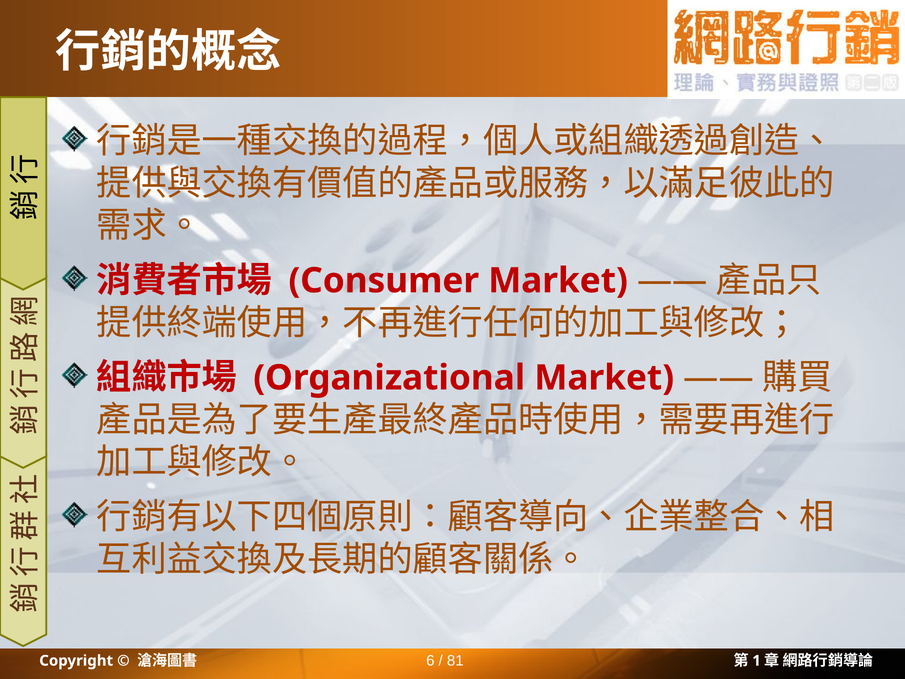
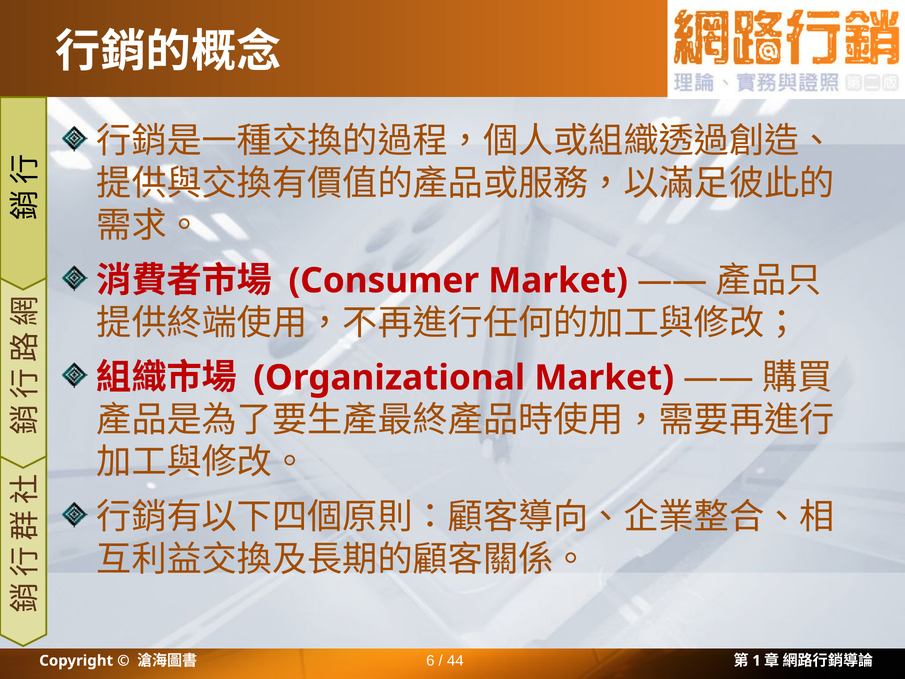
81: 81 -> 44 (455, 660)
